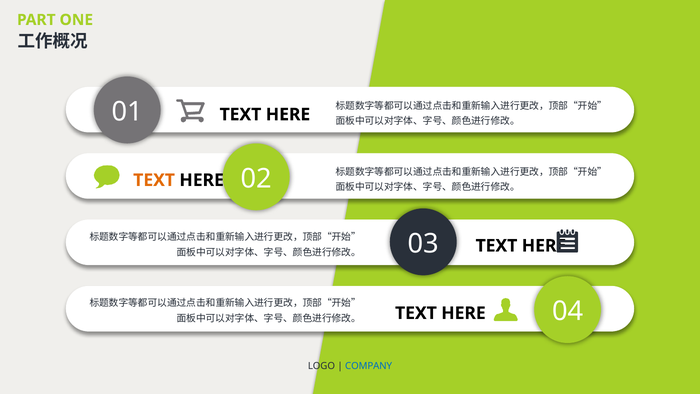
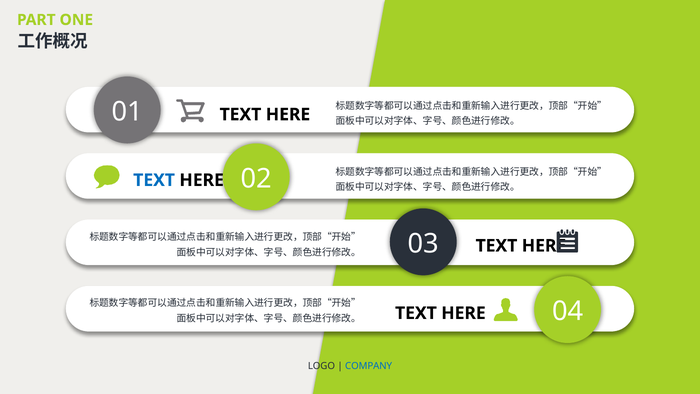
TEXT colour: orange -> blue (154, 180)
